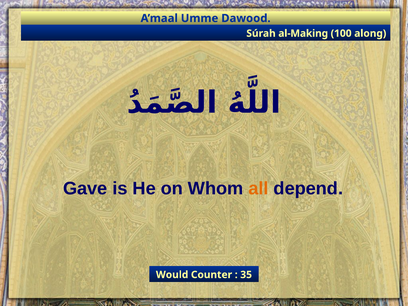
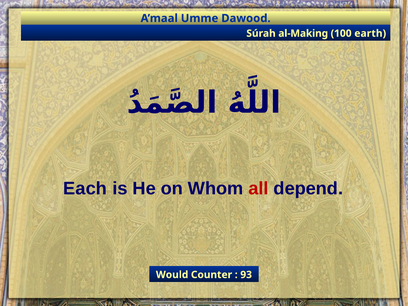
along: along -> earth (370, 33)
Gave: Gave -> Each (85, 188)
all colour: orange -> red (259, 188)
35: 35 -> 93 (246, 275)
